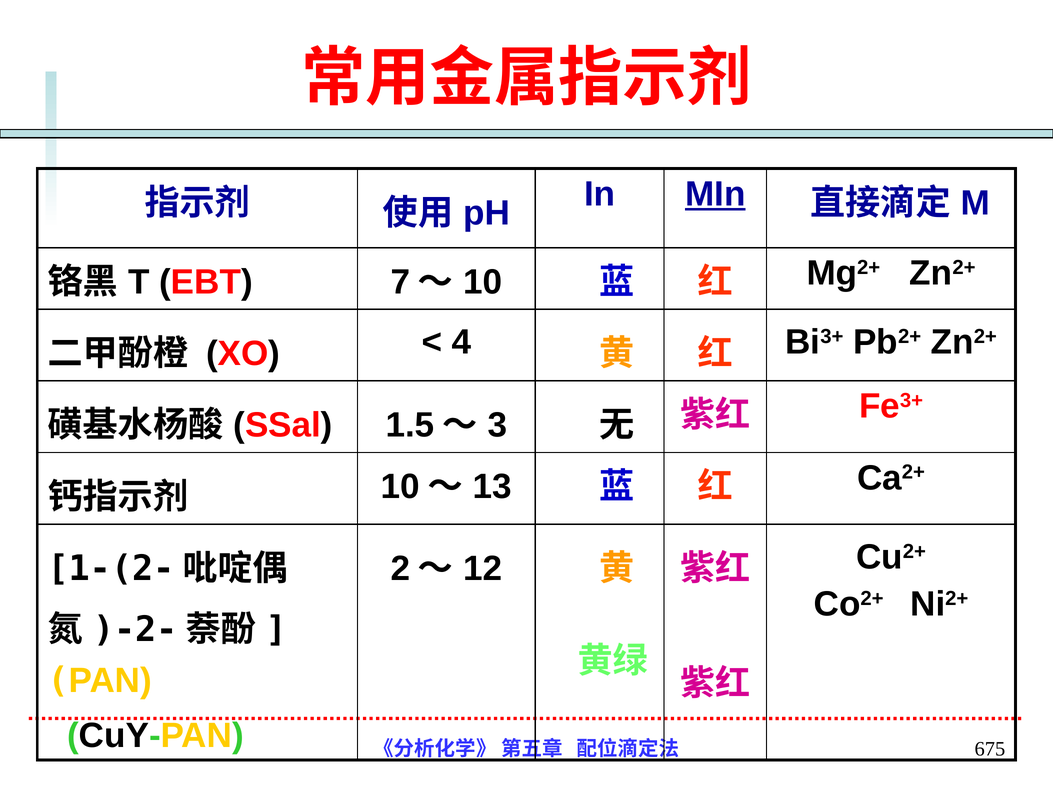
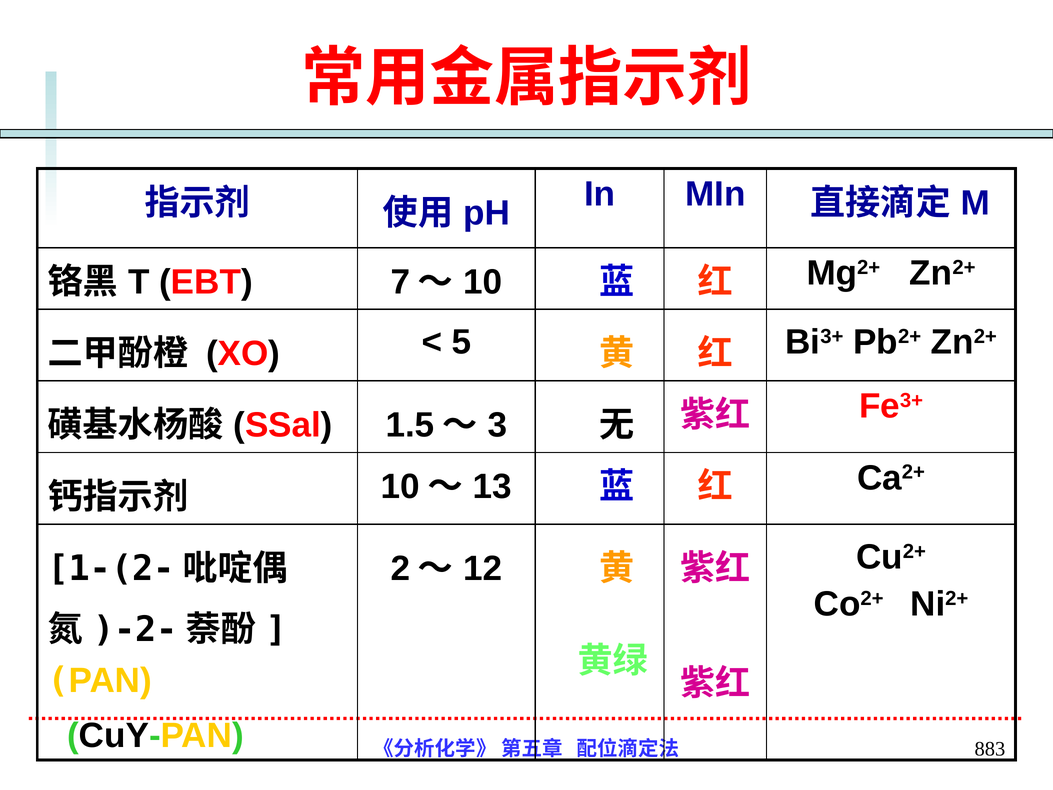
MIn underline: present -> none (715, 194)
4: 4 -> 5 (461, 342)
675: 675 -> 883 (990, 749)
